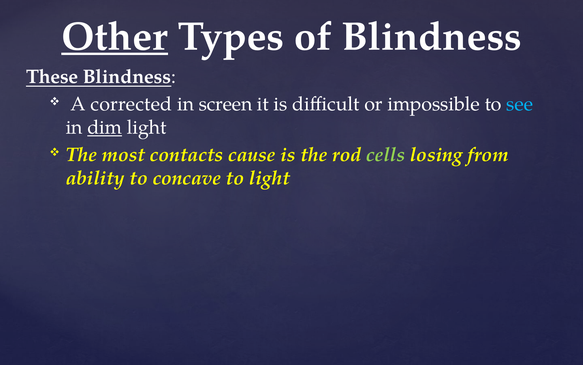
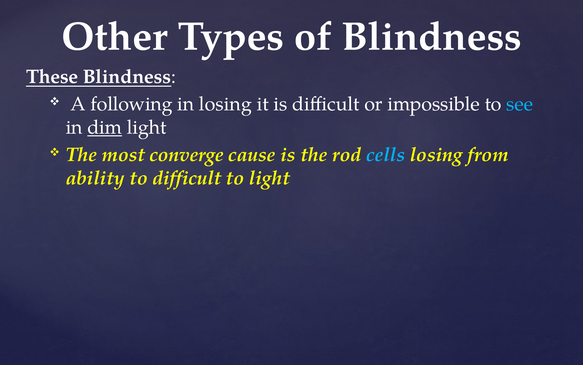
Other underline: present -> none (115, 37)
corrected: corrected -> following (132, 104)
in screen: screen -> losing (225, 104)
contacts: contacts -> converge (187, 154)
cells colour: light green -> light blue (386, 154)
to concave: concave -> difficult (187, 178)
